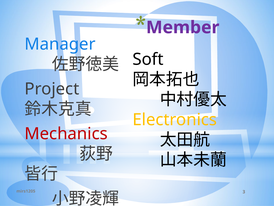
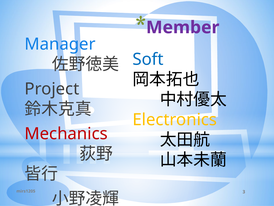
Soft colour: black -> blue (148, 59)
